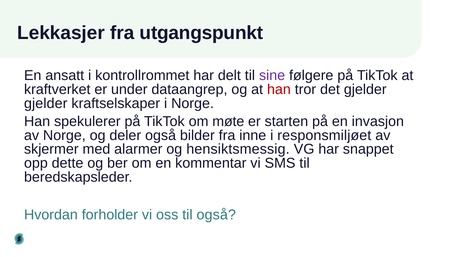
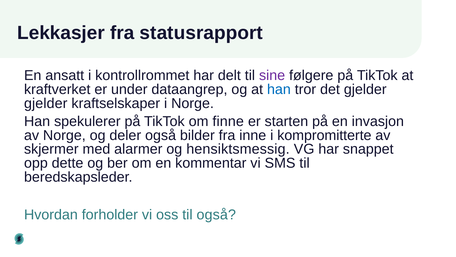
utgangspunkt: utgangspunkt -> statusrapport (201, 33)
han colour: red -> blue (279, 89)
møte: møte -> finne (228, 121)
responsmiljøet: responsmiljøet -> kompromitterte (324, 135)
